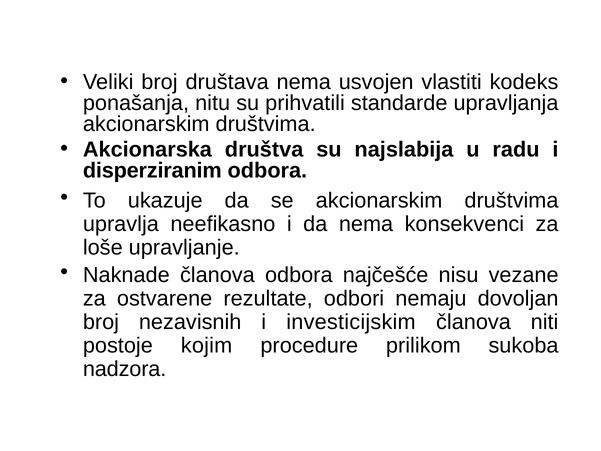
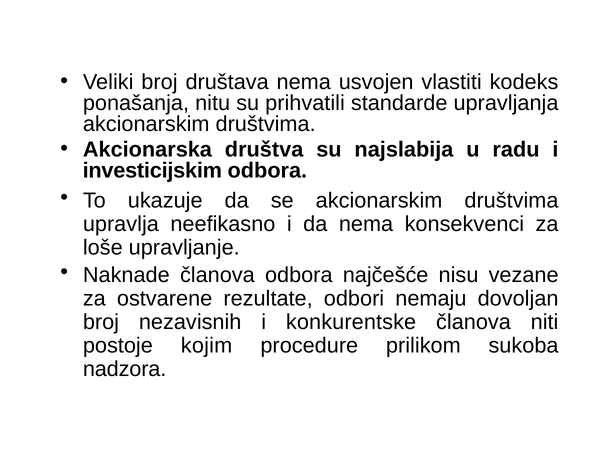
disperziranim: disperziranim -> investicijskim (152, 170)
investicijskim: investicijskim -> konkurentske (351, 322)
